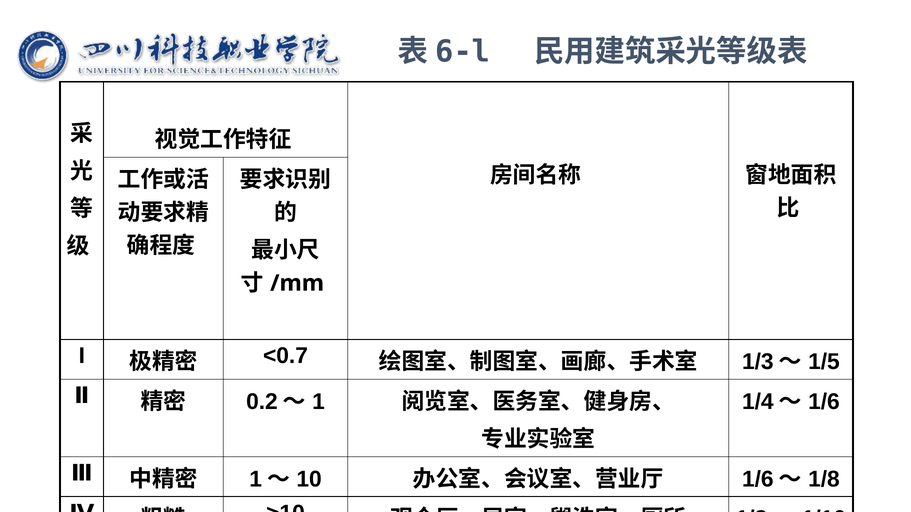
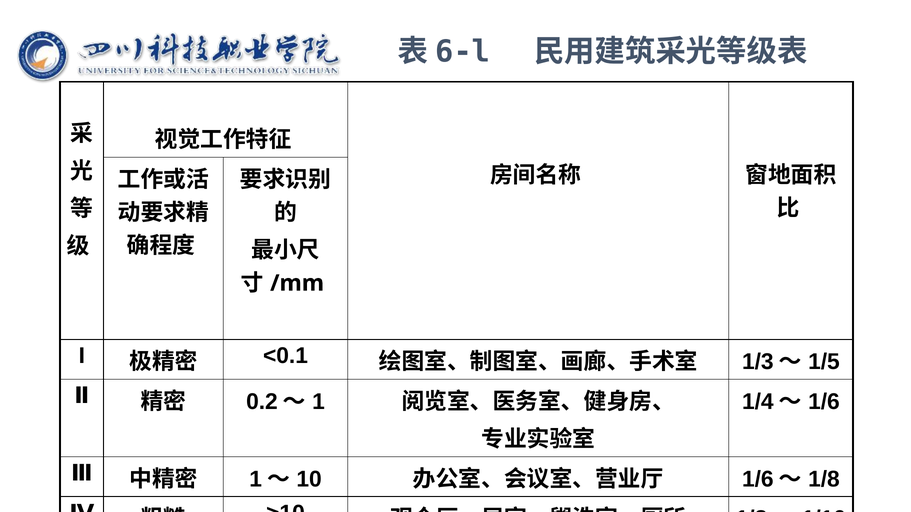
<0.7: <0.7 -> <0.1 (285, 356)
